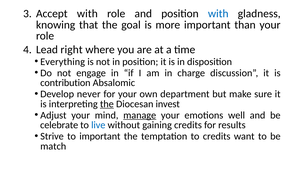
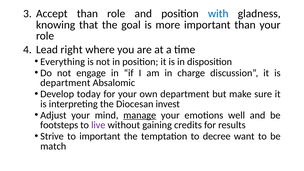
Accept with: with -> than (87, 14)
contribution: contribution -> department (65, 83)
never: never -> today (89, 94)
the underline: present -> none (107, 104)
celebrate: celebrate -> footsteps (59, 125)
live colour: blue -> purple (98, 125)
to credits: credits -> decree (217, 136)
